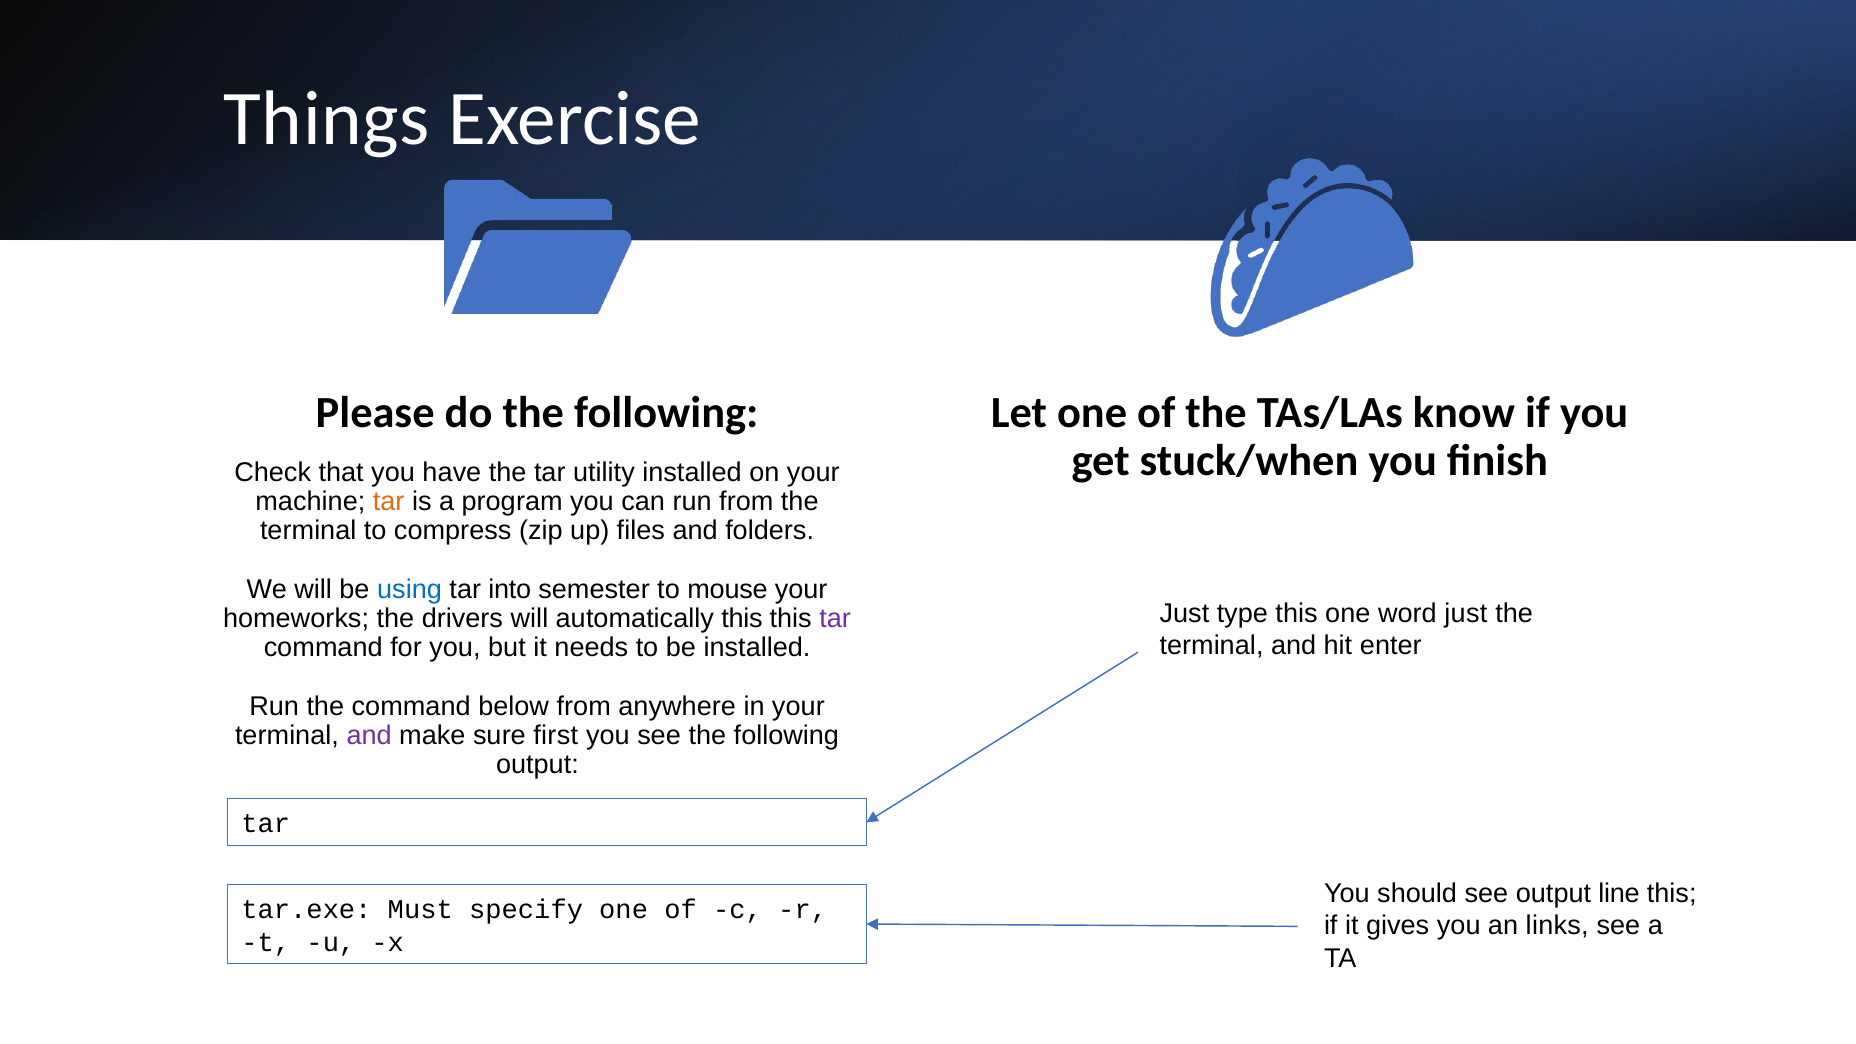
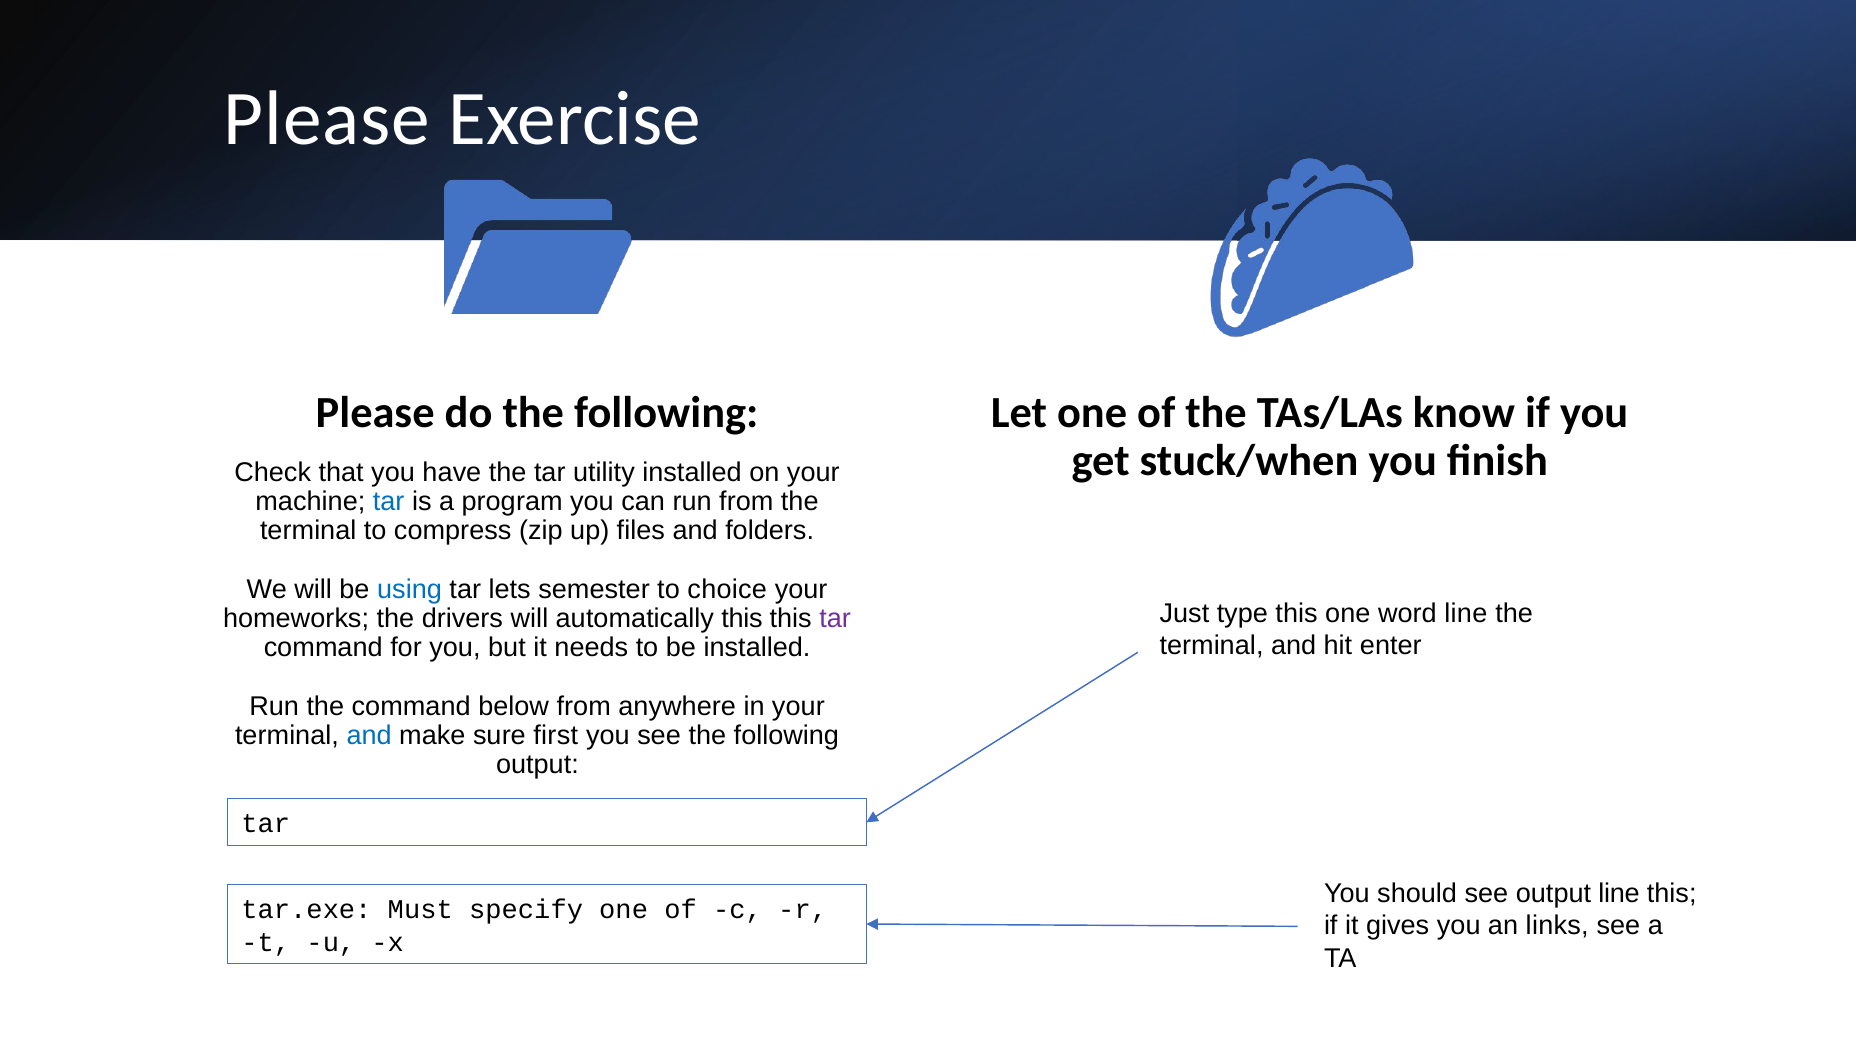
Things: Things -> Please (327, 119)
tar colour: orange -> blue (389, 501)
into: into -> lets (510, 589)
mouse: mouse -> choice (727, 589)
word just: just -> line (1466, 613)
and colour: purple -> blue (369, 735)
